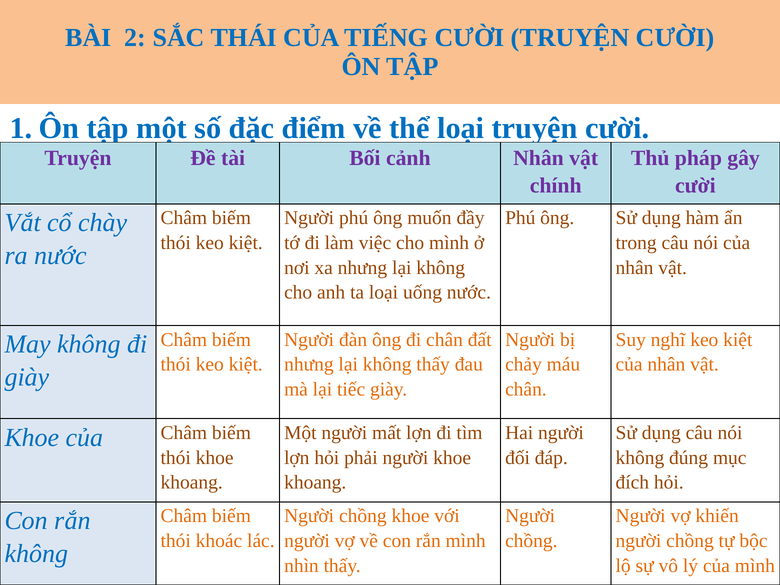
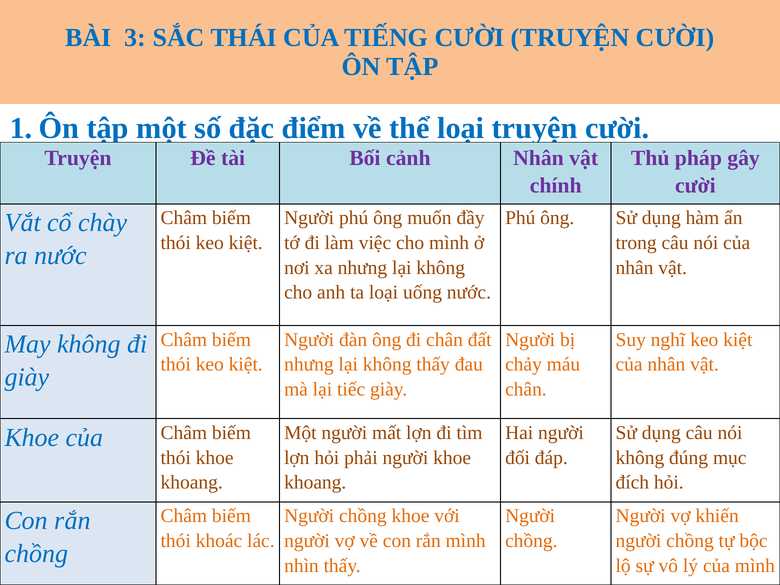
2: 2 -> 3 (135, 38)
không: không -> chồng (36, 554)
